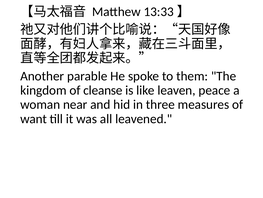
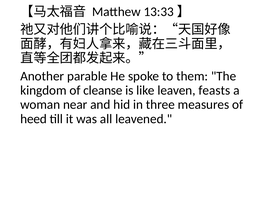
peace: peace -> feasts (214, 90)
want: want -> heed (34, 118)
